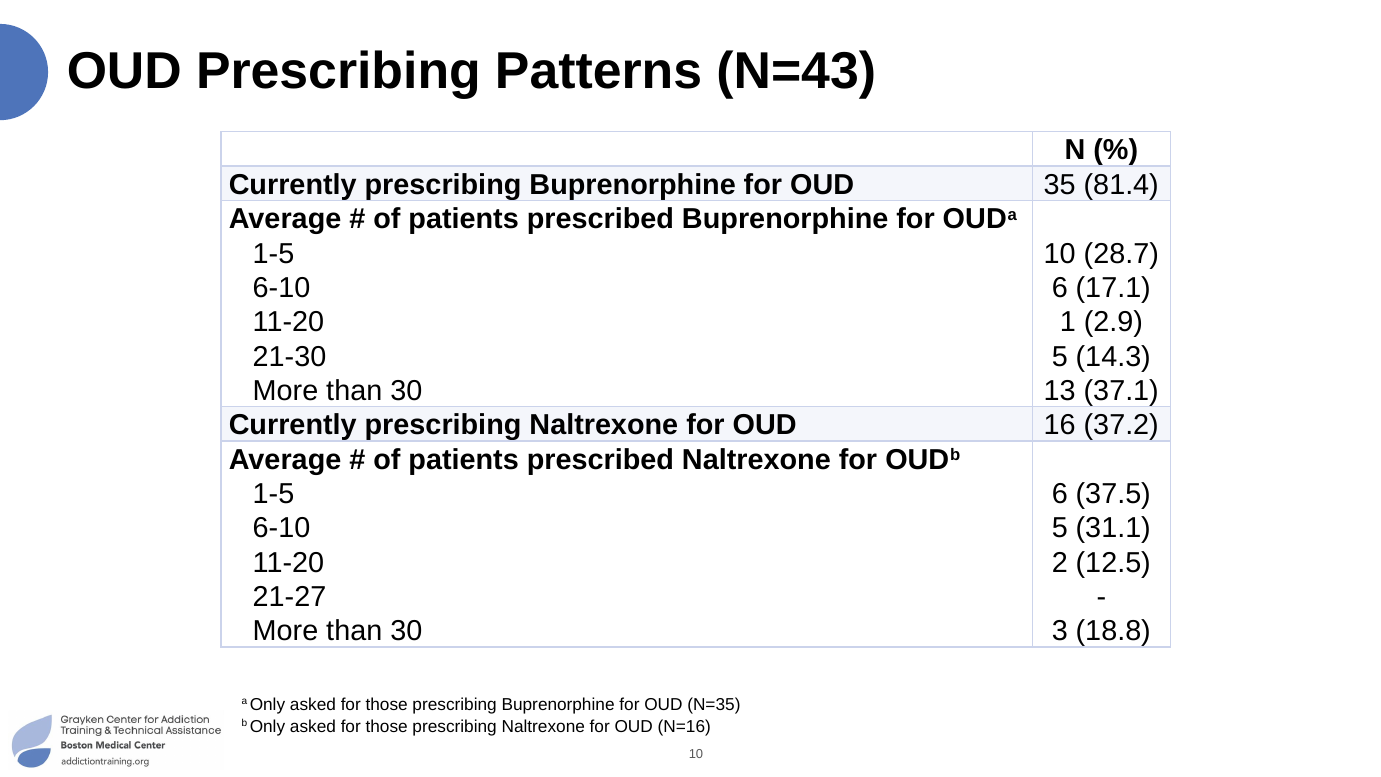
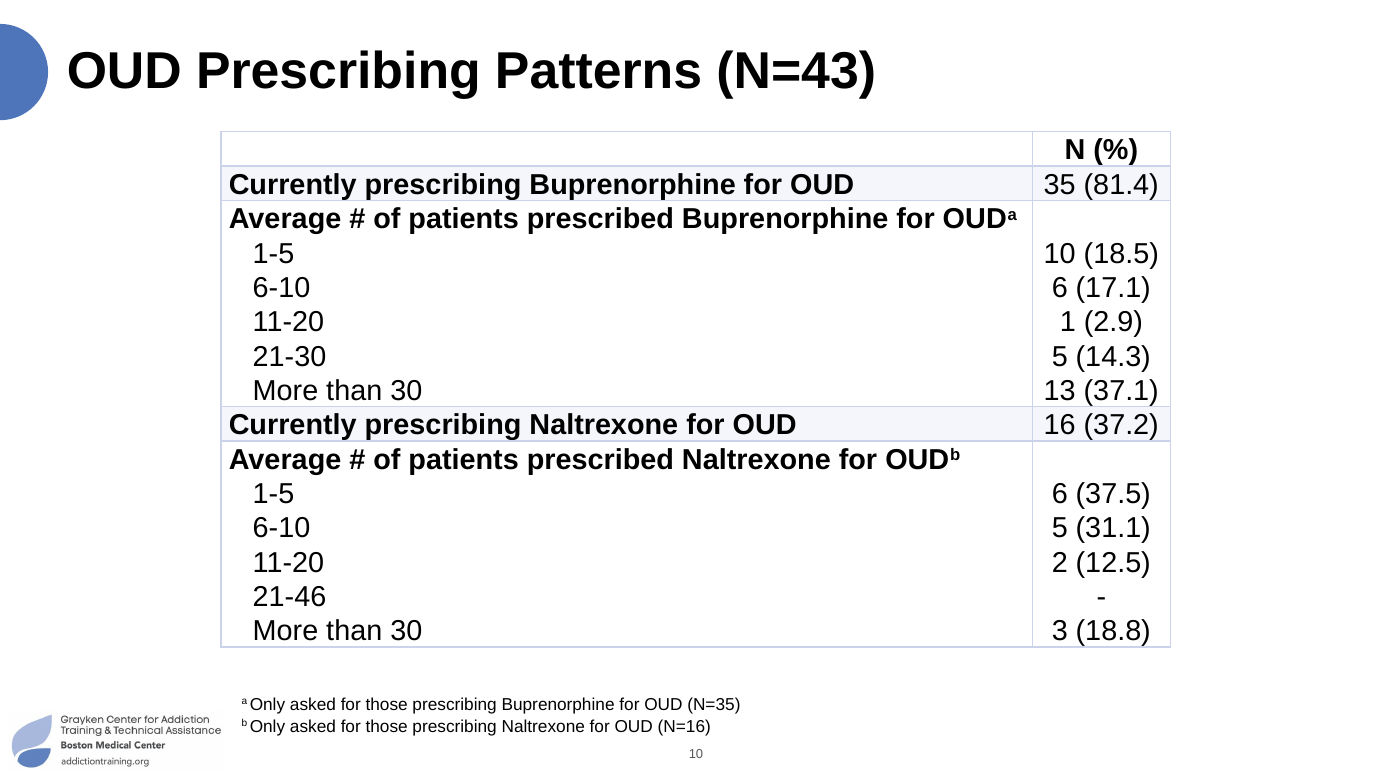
28.7: 28.7 -> 18.5 (1121, 254)
21-27: 21-27 -> 21-46 (290, 597)
